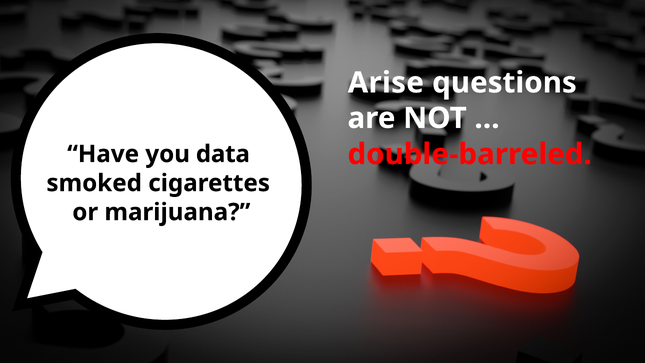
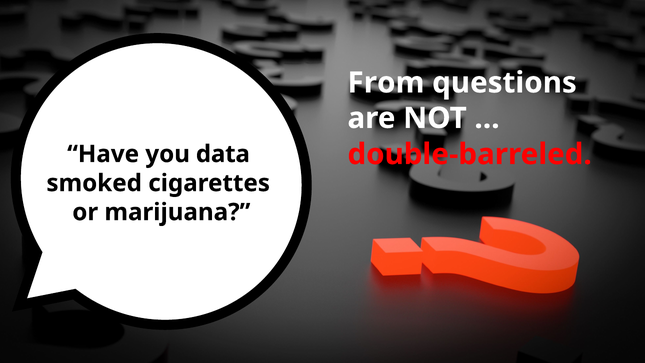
Arise: Arise -> From (386, 83)
